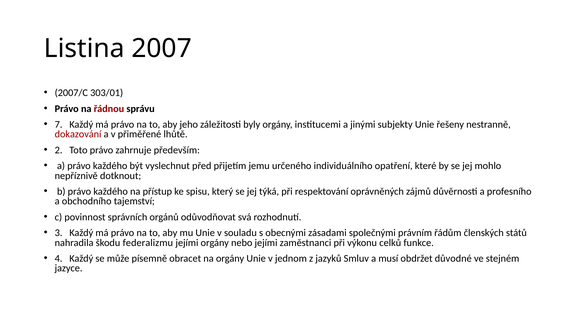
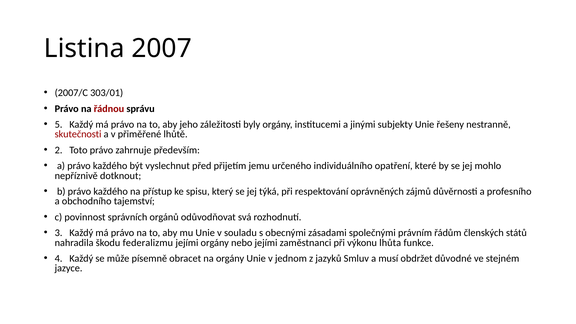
7: 7 -> 5 (59, 124)
dokazování: dokazování -> skutečnosti (78, 134)
celků: celků -> lhůta (390, 243)
